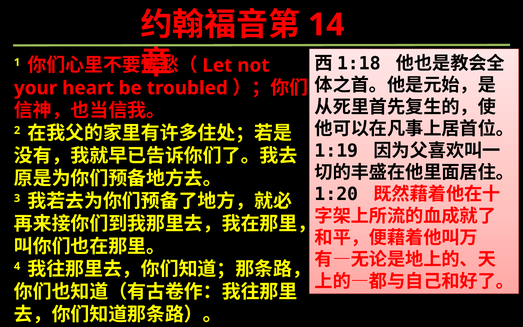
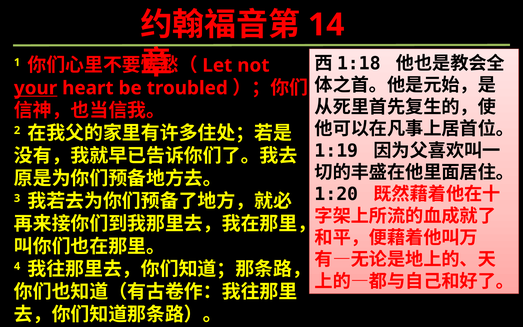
your underline: none -> present (36, 88)
